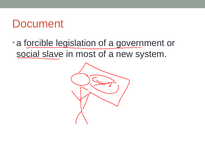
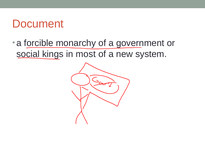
legislation: legislation -> monarchy (76, 43)
slave: slave -> kings (53, 54)
